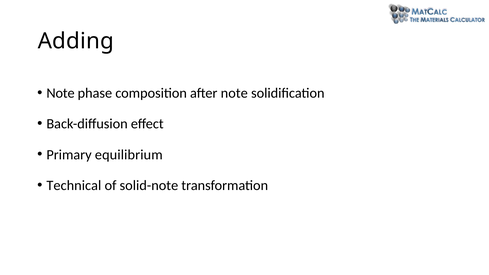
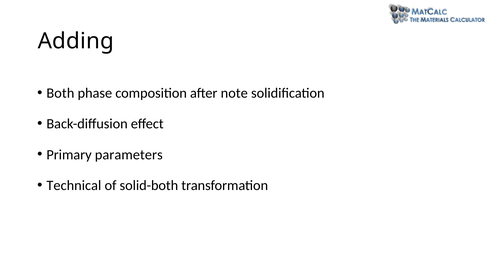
Note: Note -> Both (60, 93)
equilibrium: equilibrium -> parameters (129, 155)
solid-note: solid-note -> solid-both (149, 186)
